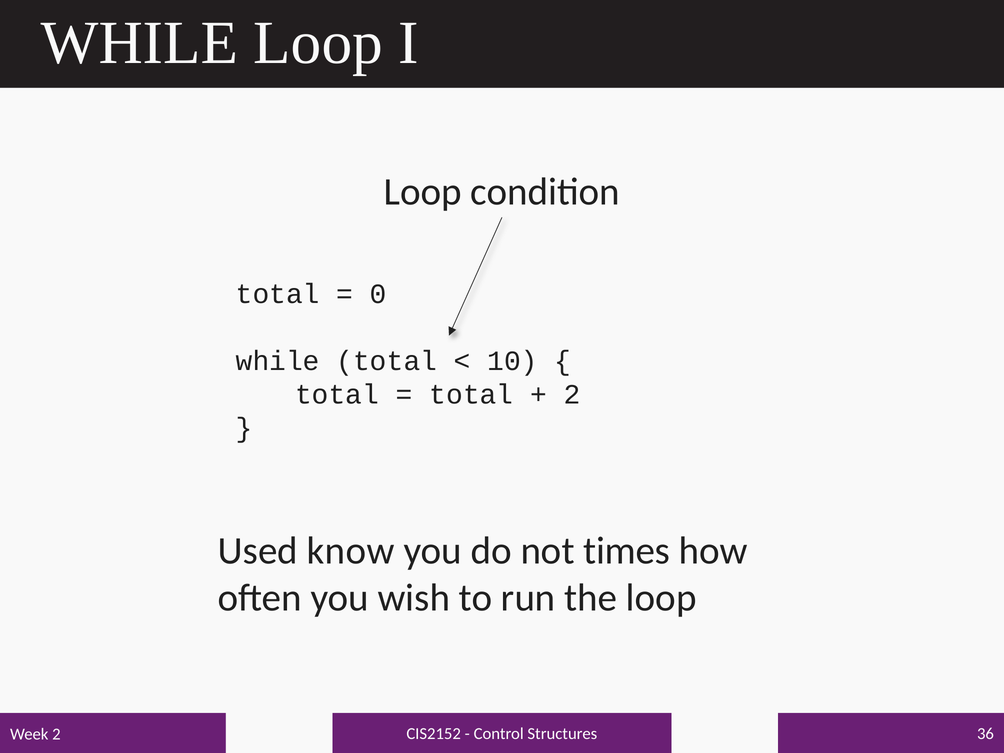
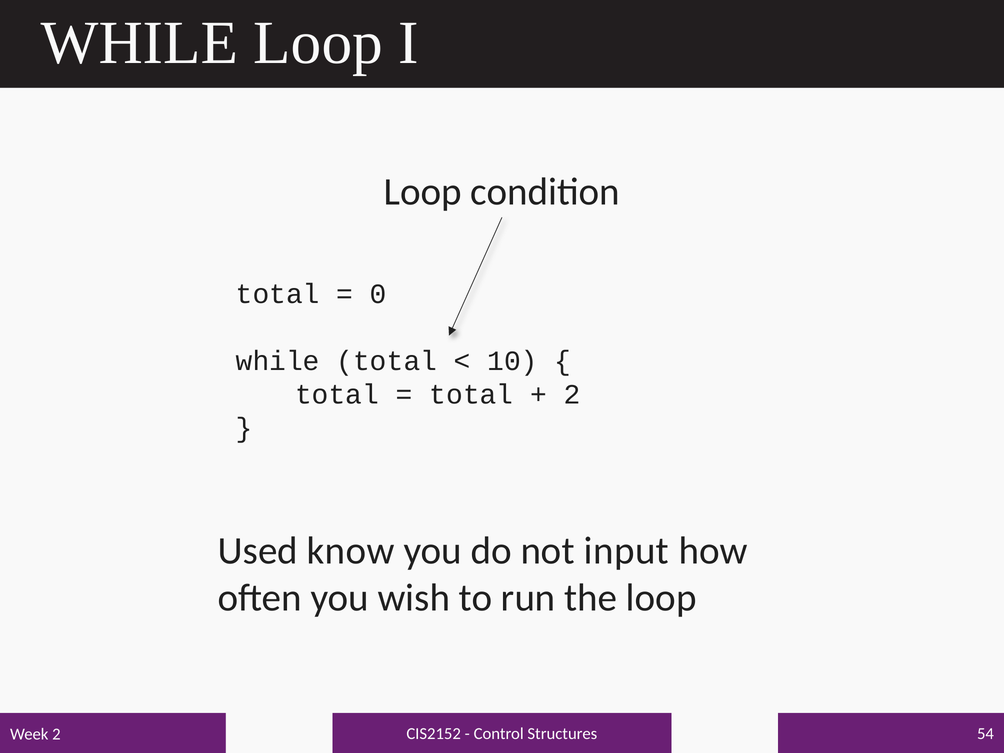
times: times -> input (626, 551)
36: 36 -> 54 (985, 734)
